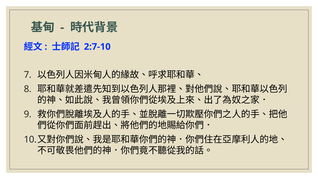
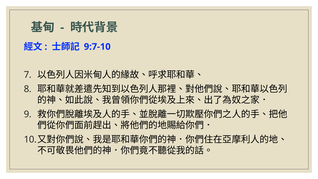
2:7-10: 2:7-10 -> 9:7-10 (97, 47)
